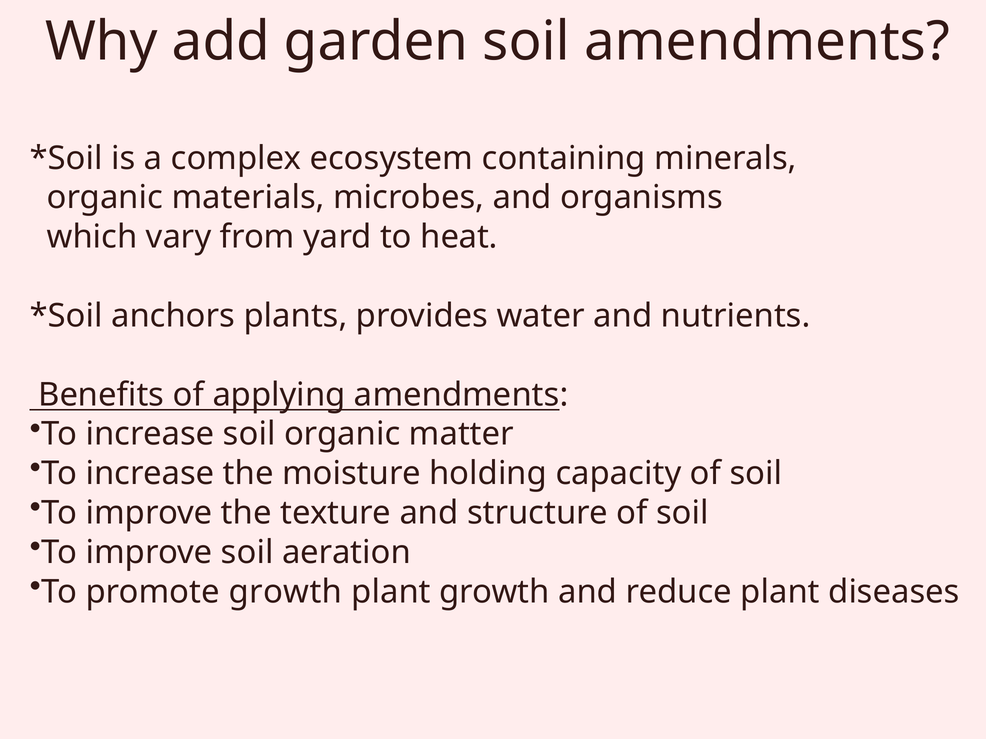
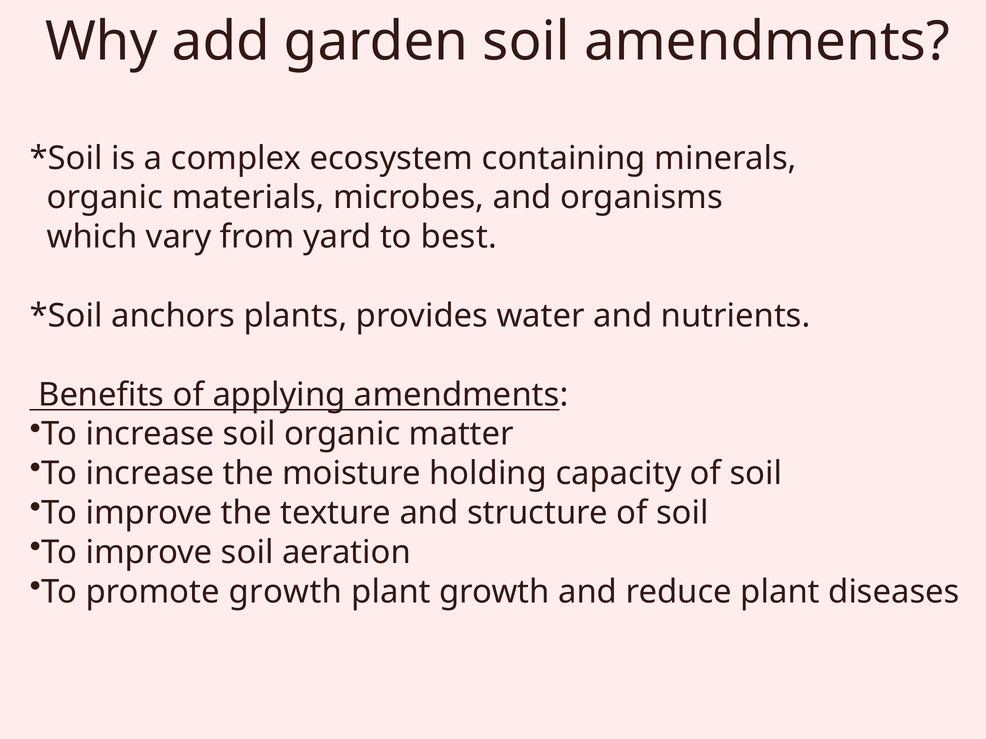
heat: heat -> best (459, 237)
